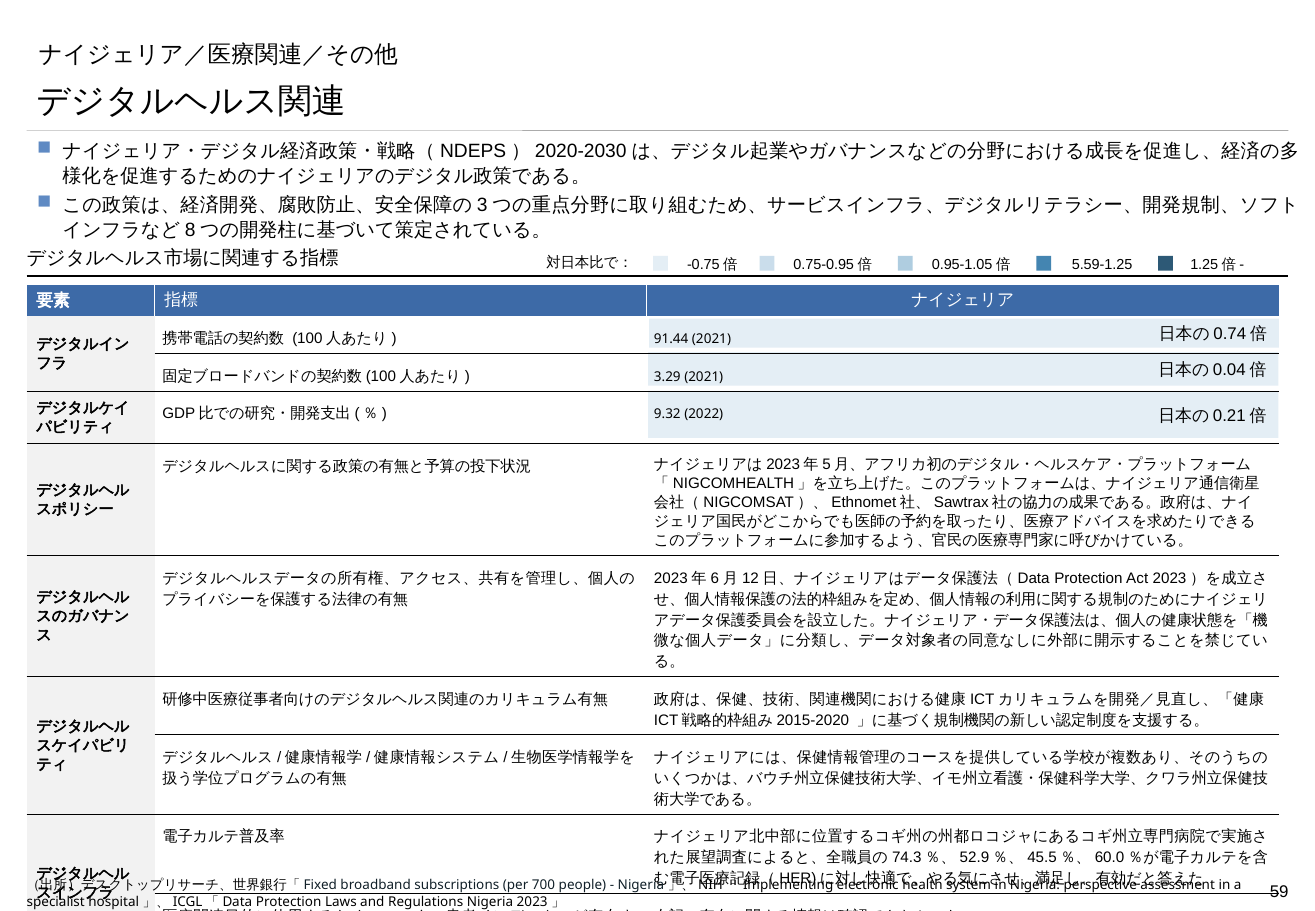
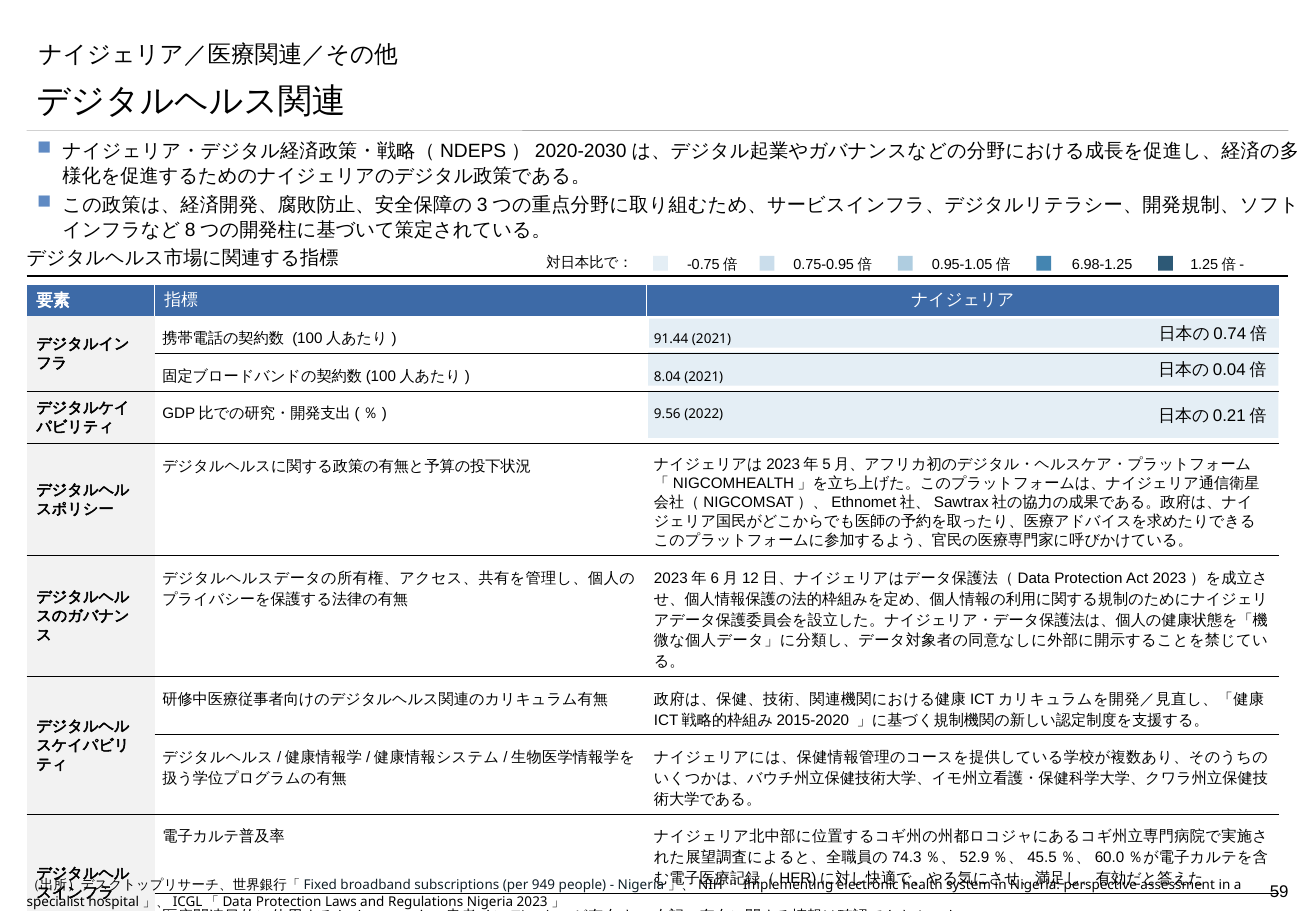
5.59-1.25: 5.59-1.25 -> 6.98-1.25 (1102, 264)
3.29: 3.29 -> 8.04 (667, 377)
9.32: 9.32 -> 9.56 (667, 414)
700: 700 -> 949 (544, 885)
